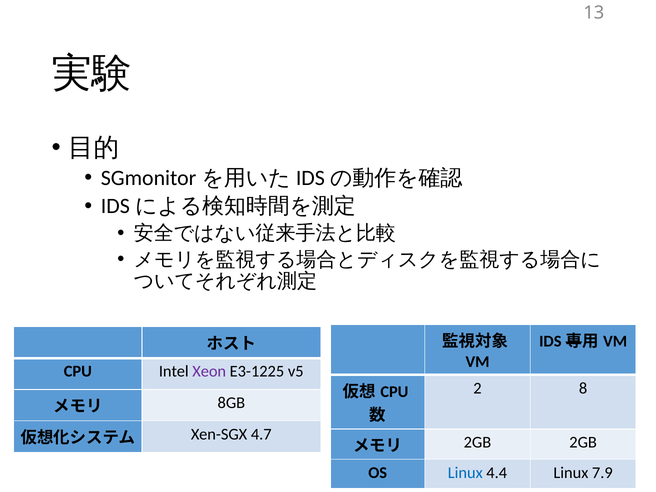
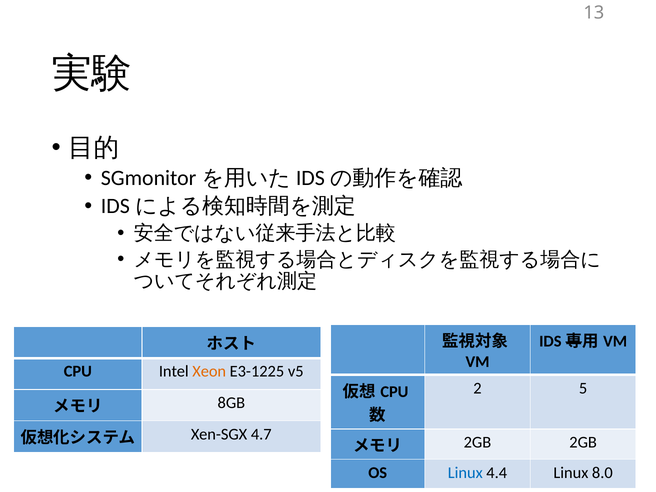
Xeon colour: purple -> orange (209, 372)
8: 8 -> 5 (583, 388)
7.9: 7.9 -> 8.0 (602, 473)
